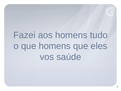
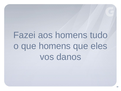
saúde: saúde -> danos (69, 57)
